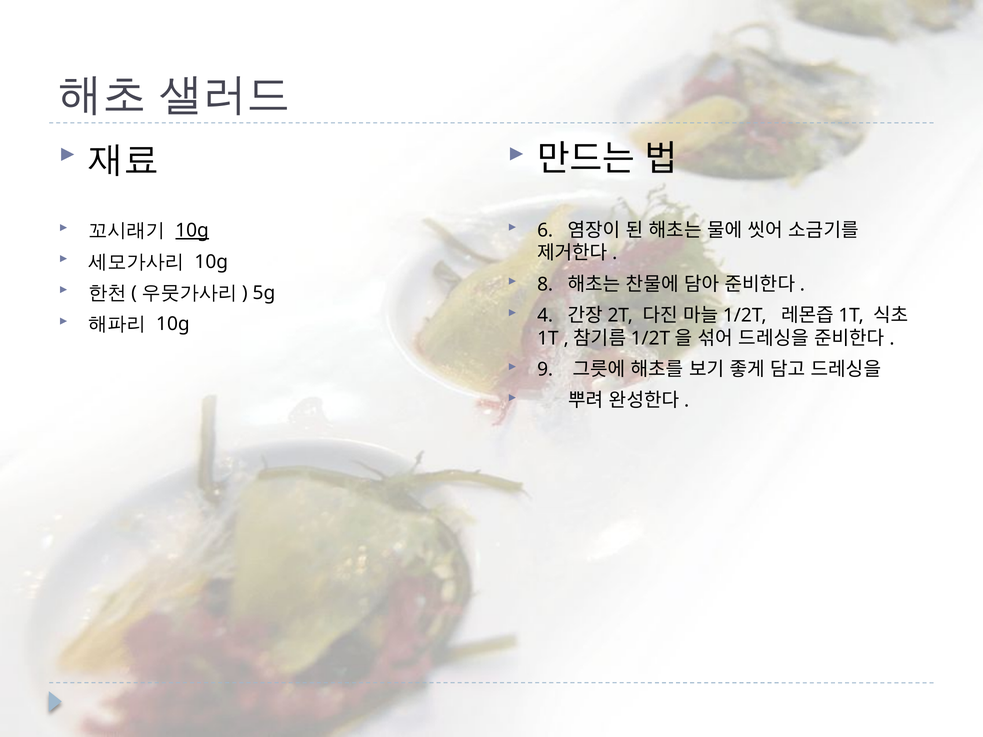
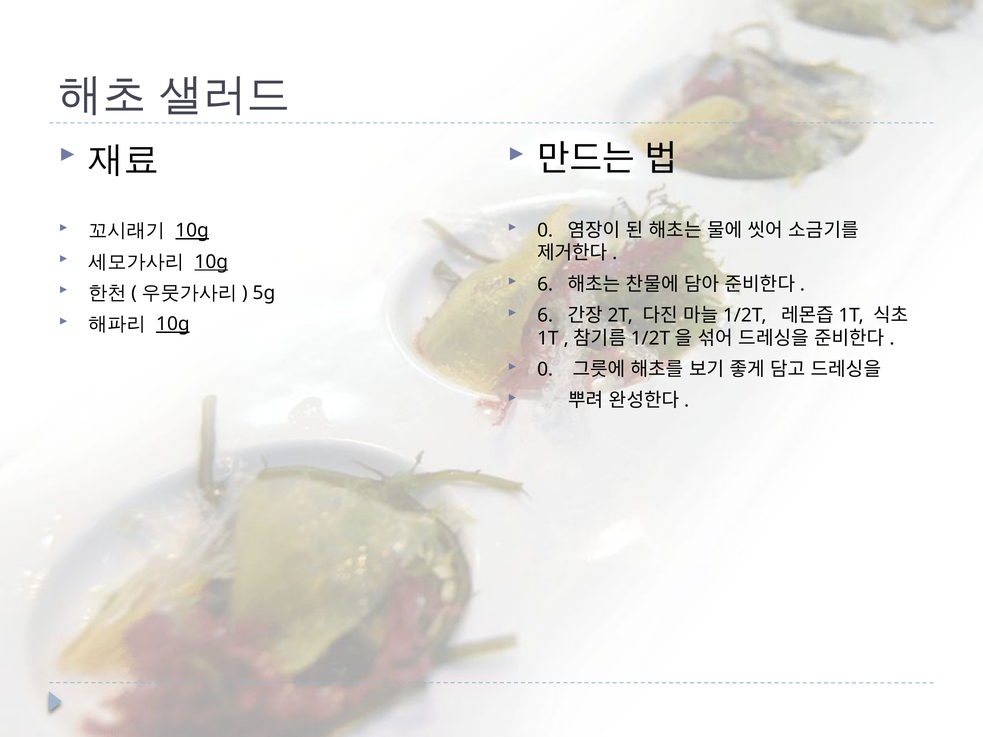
6: 6 -> 0 (545, 230)
10g underline: none -> present (211, 262)
8: 8 -> 6 (545, 284)
4: 4 -> 6 (545, 316)
10g underline: none -> present (173, 324)
9: 9 -> 0 (545, 370)
